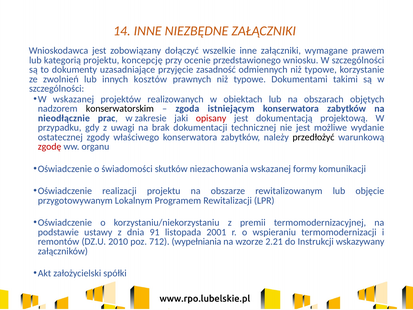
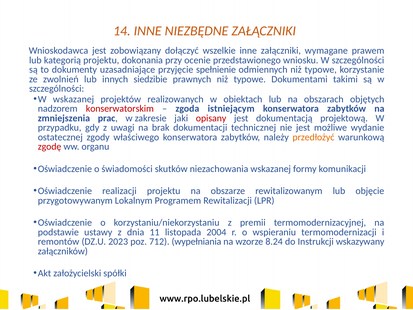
koncepcję: koncepcję -> dokonania (142, 60)
zasadność: zasadność -> spełnienie (216, 70)
kosztów: kosztów -> siedzibie (151, 79)
konserwatorskim colour: black -> red (120, 109)
nieodłącznie: nieodłącznie -> zmniejszenia (64, 118)
przedłożyć colour: black -> orange (314, 137)
91: 91 -> 11 (155, 232)
2001: 2001 -> 2004 (216, 232)
2010: 2010 -> 2023 (118, 242)
2.21: 2.21 -> 8.24 (274, 242)
